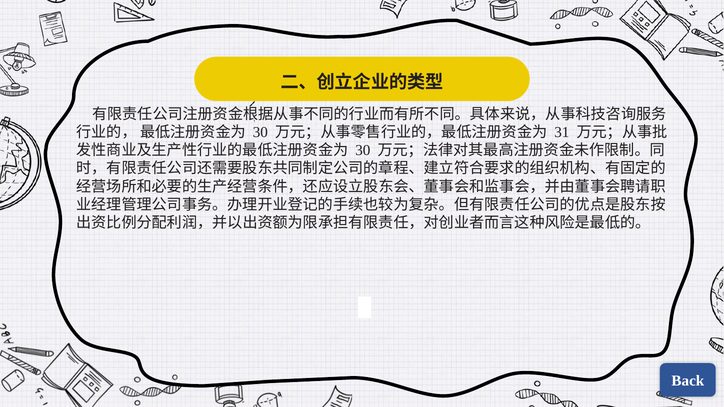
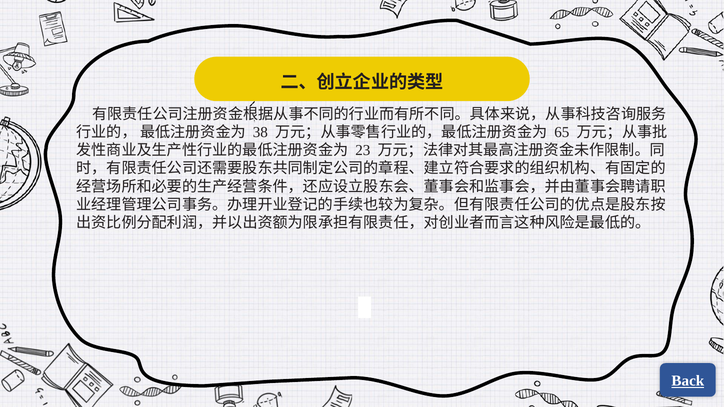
30: 30 -> 38 (260, 132)
31: 31 -> 65 (562, 132)
30: 30 -> 23 (363, 150)
Back underline: none -> present (688, 381)
